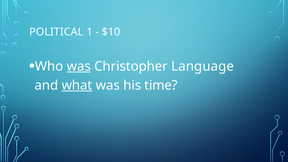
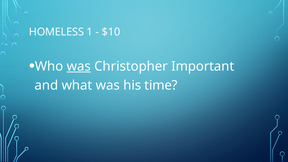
POLITICAL: POLITICAL -> HOMELESS (56, 32)
Language: Language -> Important (203, 66)
what underline: present -> none (77, 85)
